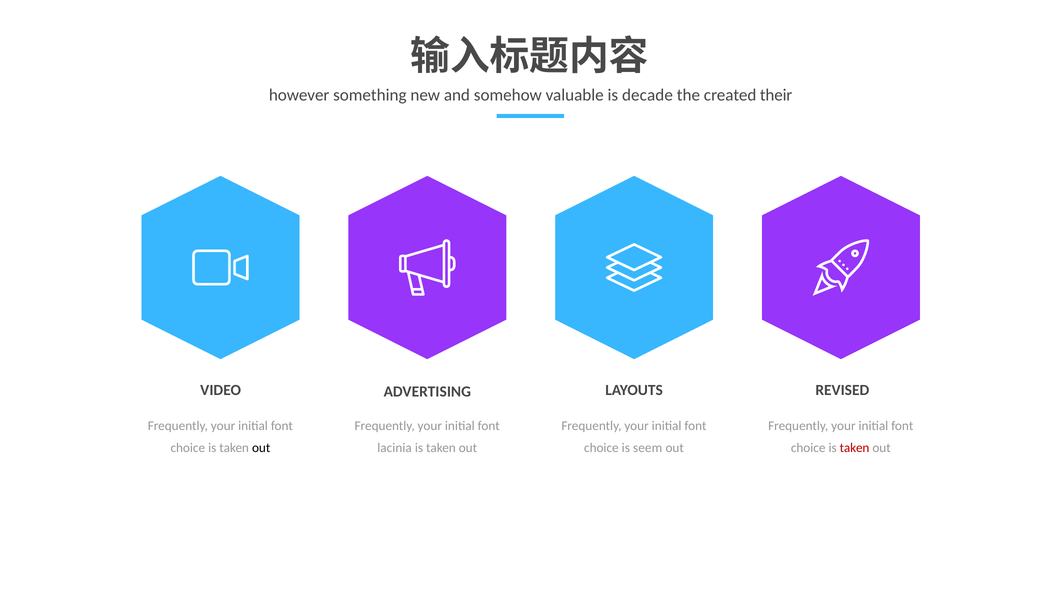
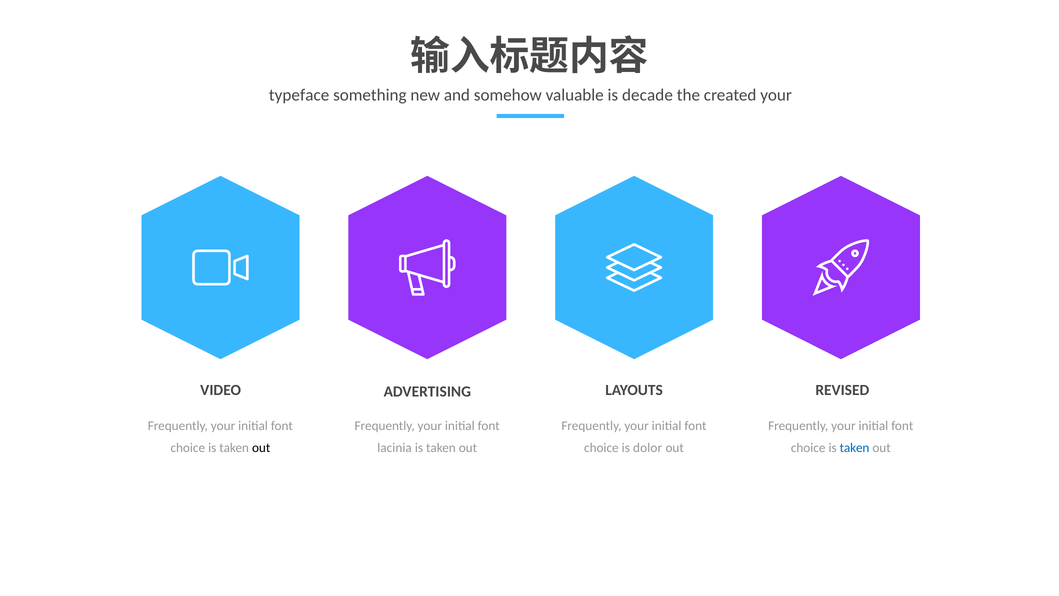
however: however -> typeface (299, 95)
created their: their -> your (776, 95)
seem: seem -> dolor (648, 448)
taken colour: red -> blue (855, 448)
